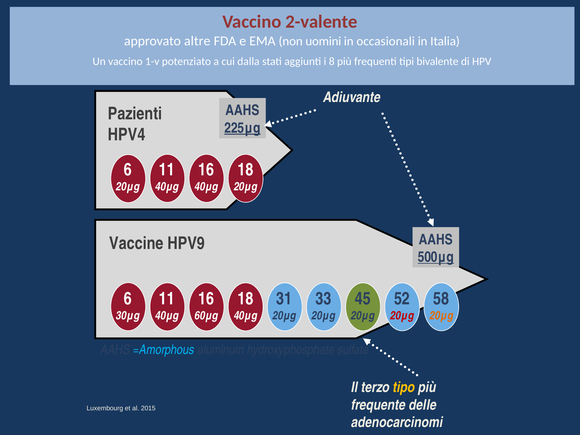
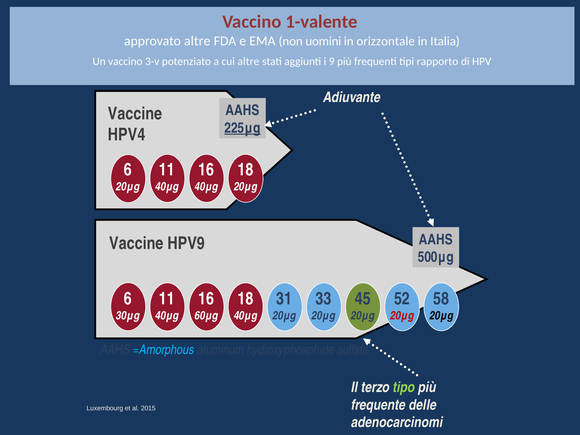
2-valente: 2-valente -> 1-valente (322, 22)
occasionali: occasionali -> orizzontale (386, 41)
1-v: 1-v -> 3-v (152, 61)
cui dalla: dalla -> altre (248, 61)
8: 8 -> 9 (332, 61)
bivalente: bivalente -> rapporto (437, 61)
Pazienti: Pazienti -> Vaccine (135, 114)
500μg underline: present -> none (436, 257)
20μg colour: orange -> black (441, 316)
tipo colour: yellow -> light green (404, 387)
